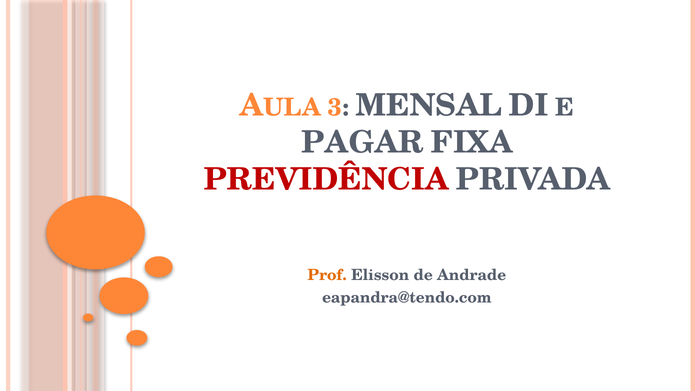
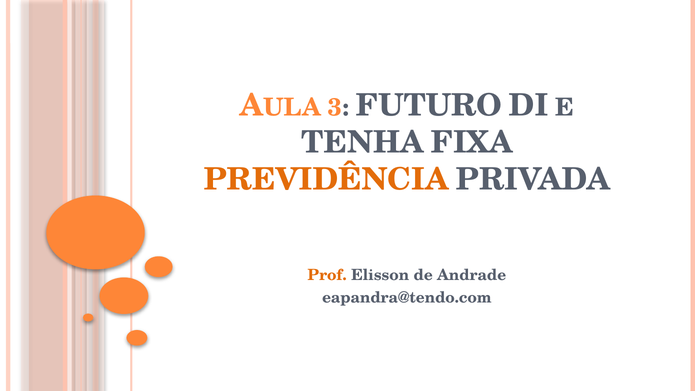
MENSAL: MENSAL -> FUTURO (429, 105)
PAGAR: PAGAR -> TENHA (362, 143)
PREVIDÊNCIA colour: red -> orange (326, 180)
